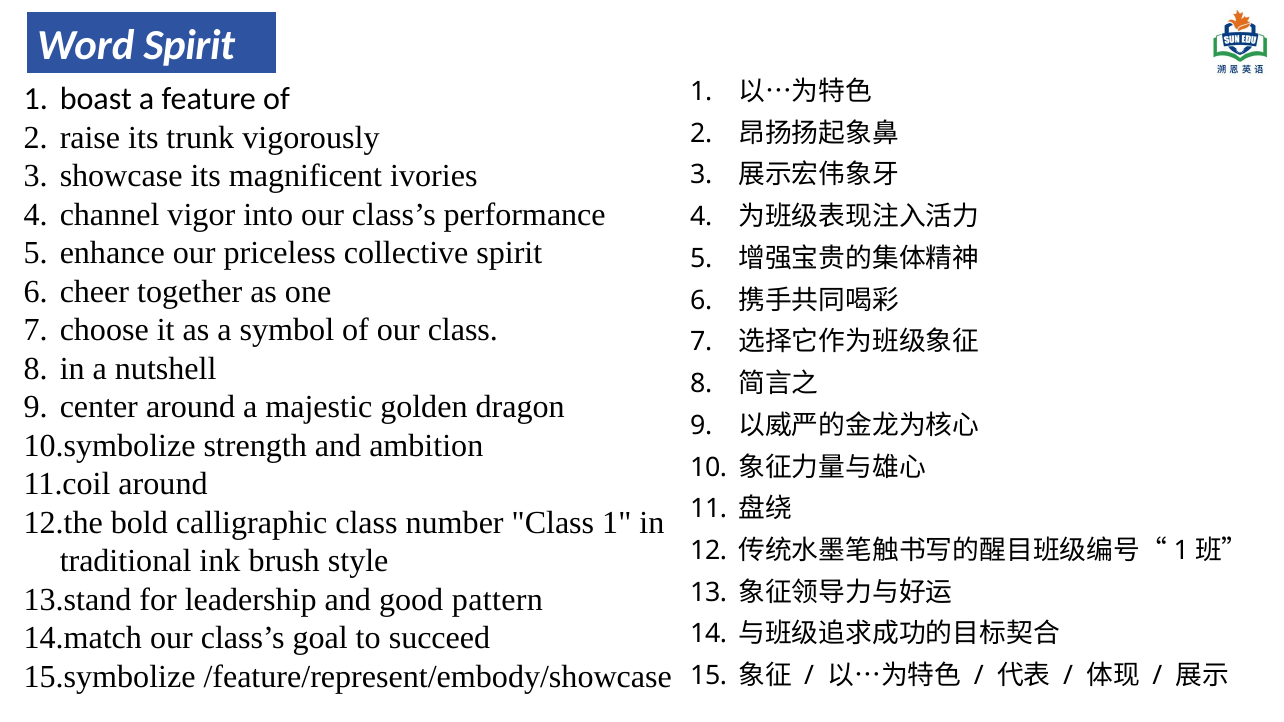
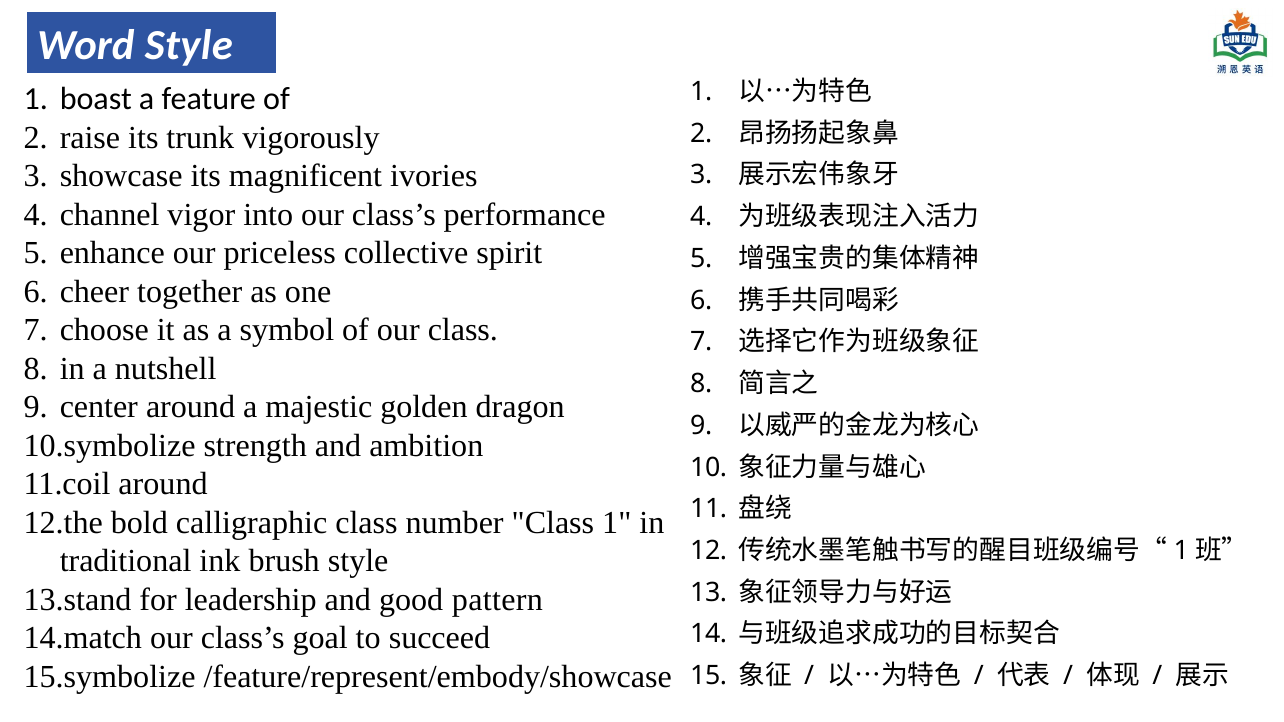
Word Spirit: Spirit -> Style (189, 46)
